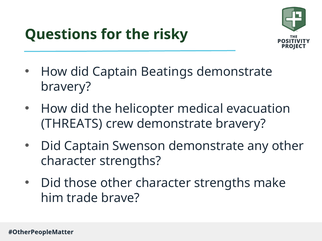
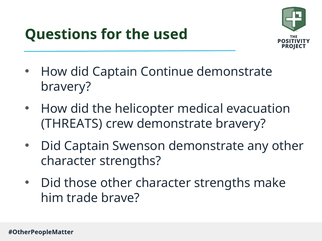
risky: risky -> used (170, 34)
Beatings: Beatings -> Continue (167, 72)
